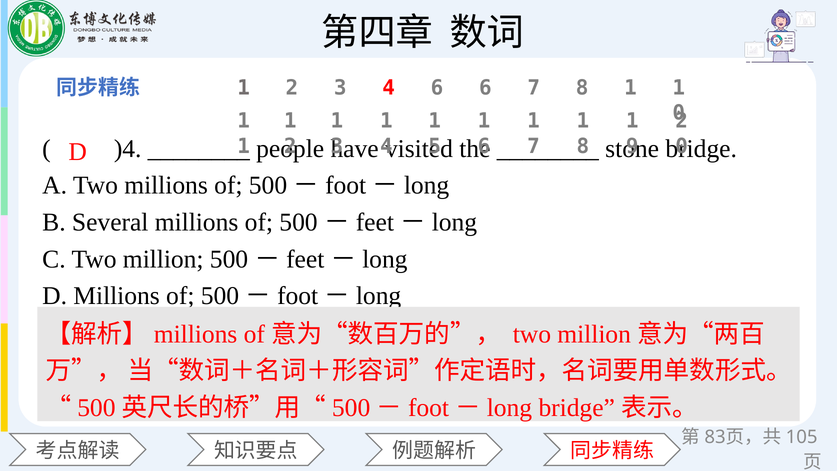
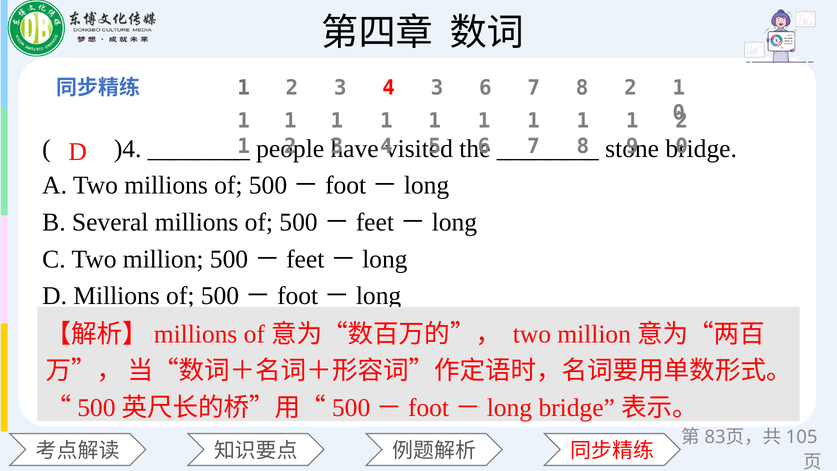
4 6: 6 -> 3 (437, 88)
7 8 1: 1 -> 2 (630, 88)
